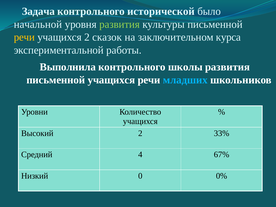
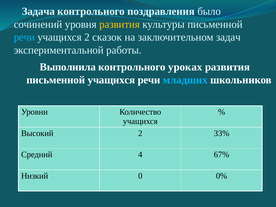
исторической: исторической -> поздравления (161, 11)
начальной: начальной -> сочинений (38, 24)
развития colour: light green -> yellow (120, 24)
речи colour: yellow -> light blue (24, 37)
курса: курса -> задач (228, 37)
школы: школы -> уроках (185, 67)
